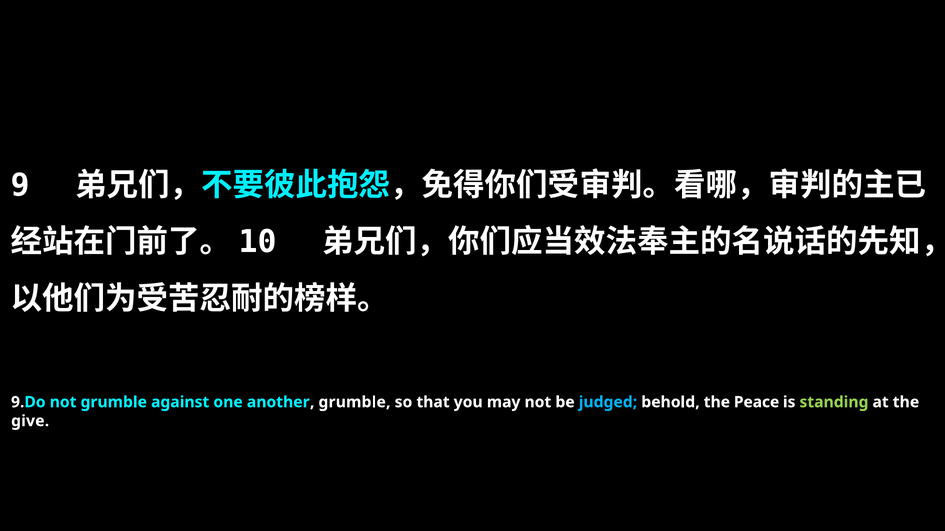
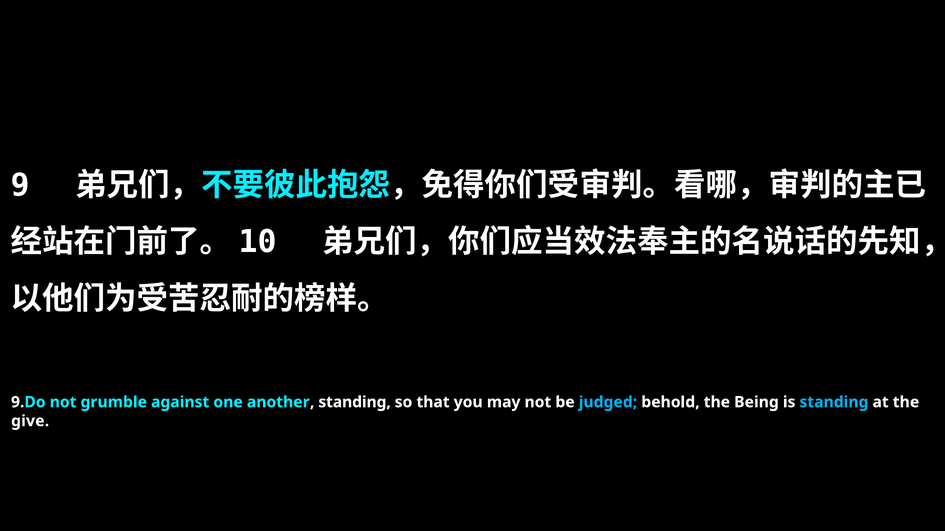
another grumble: grumble -> standing (355, 403)
Peace: Peace -> Being (756, 403)
standing colour: light green -> light blue (834, 403)
